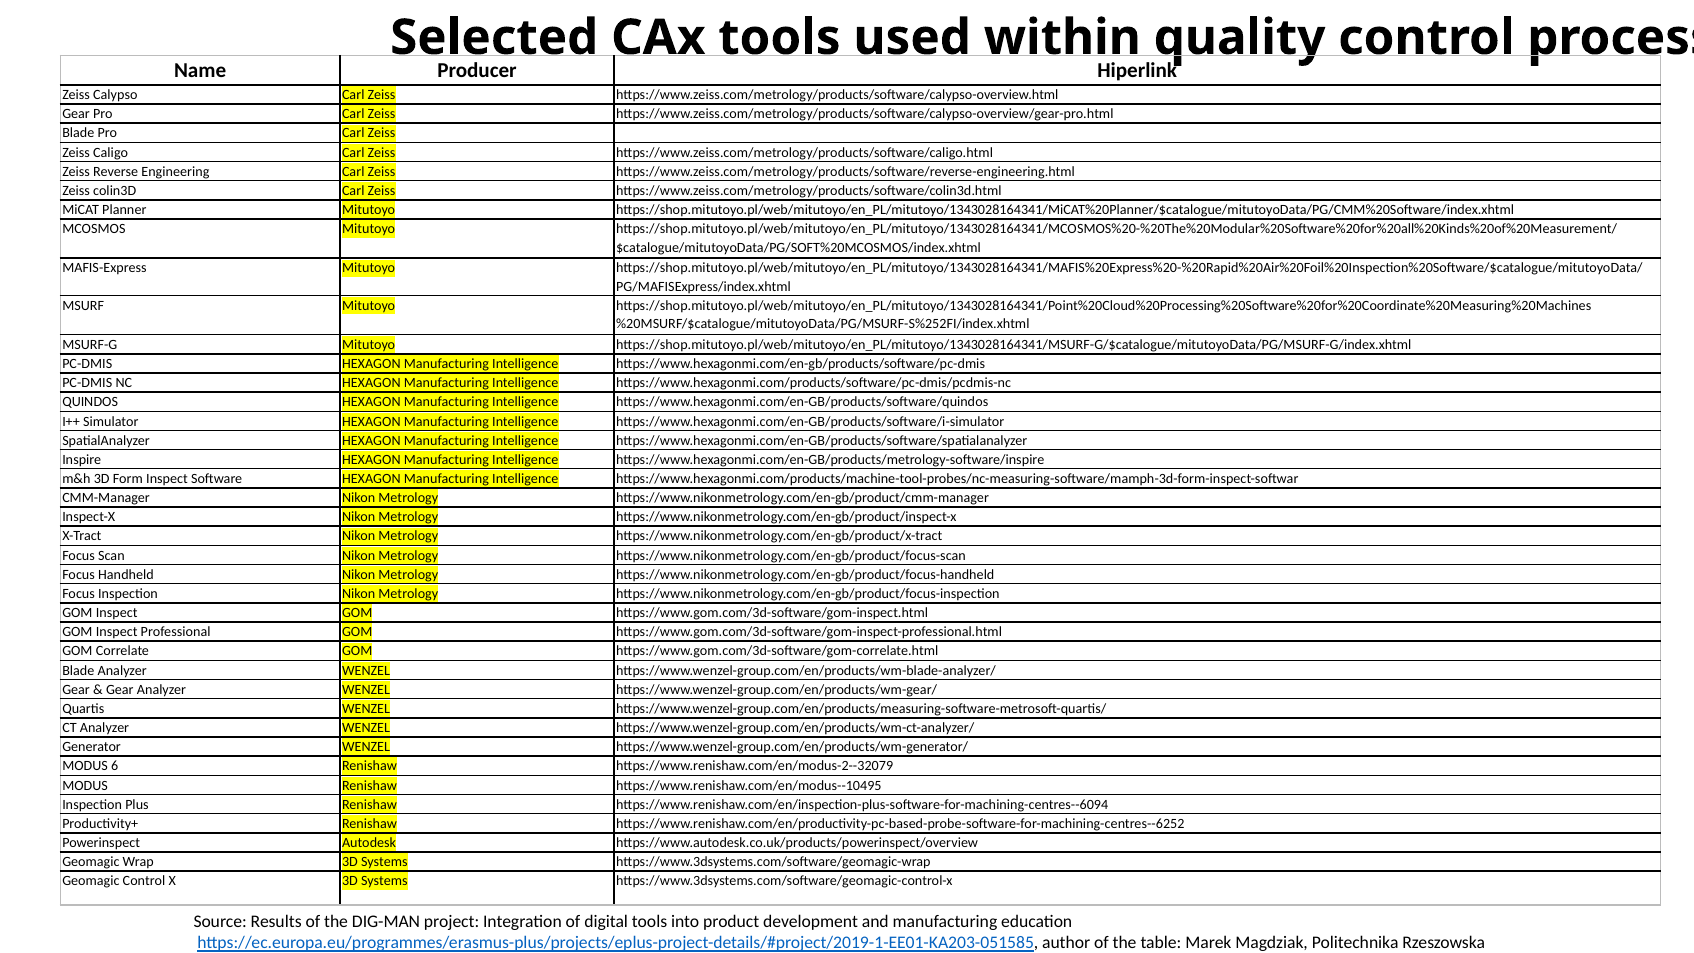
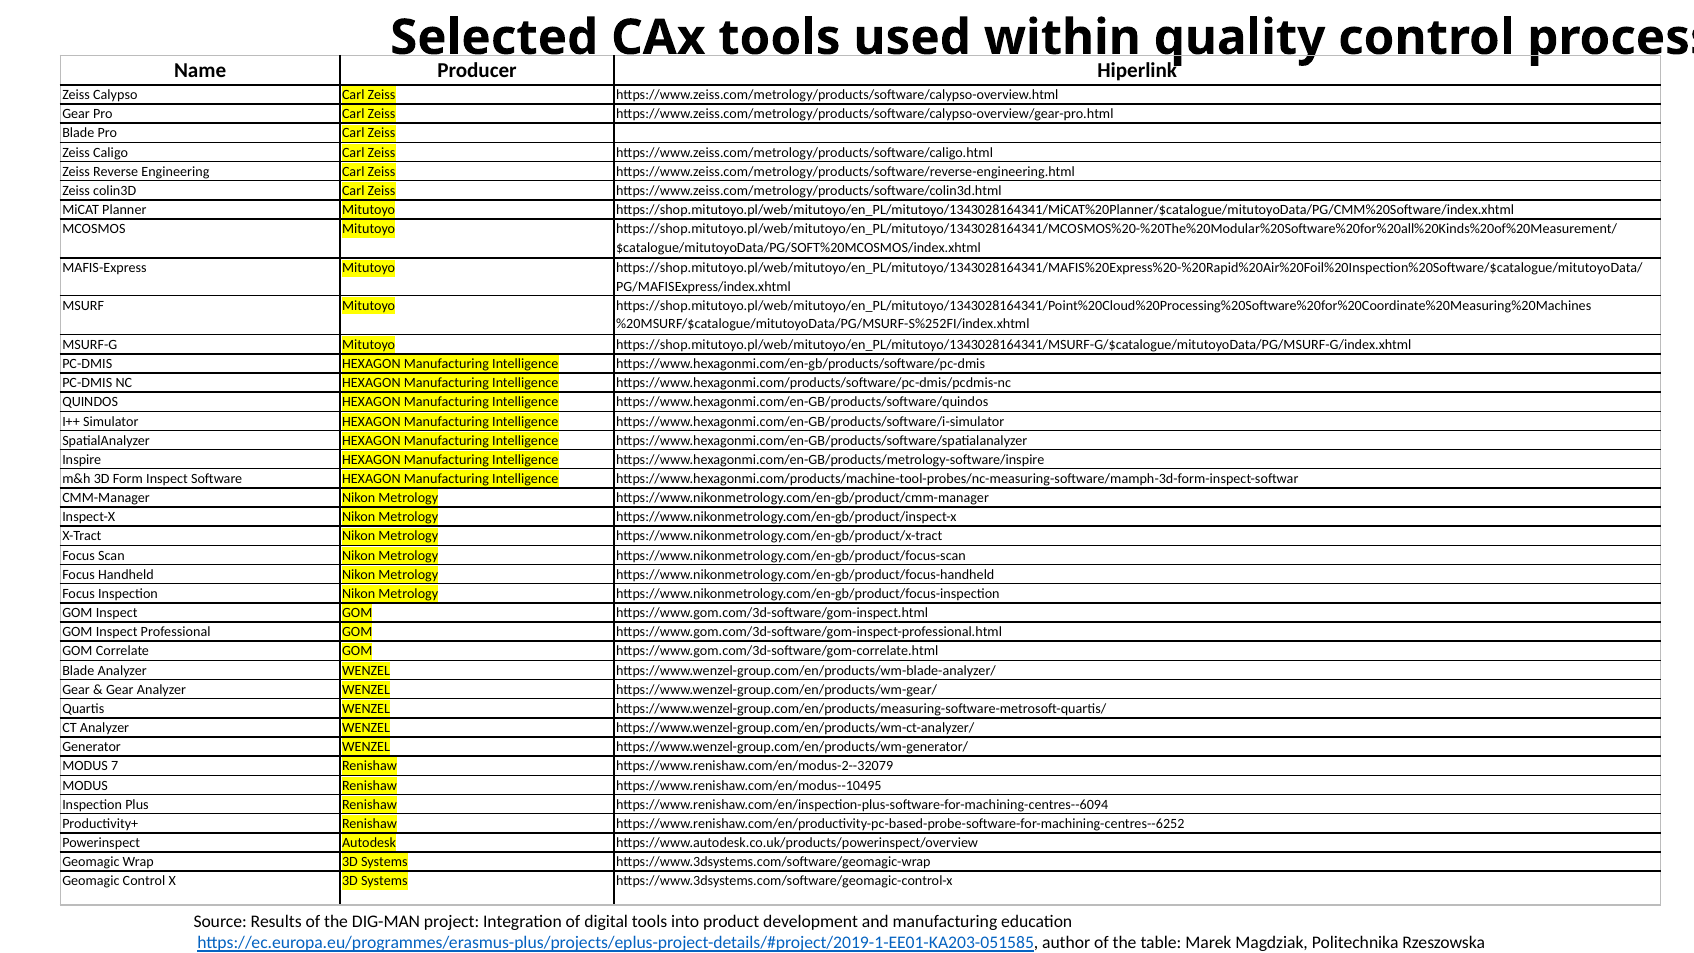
6: 6 -> 7 (115, 766)
